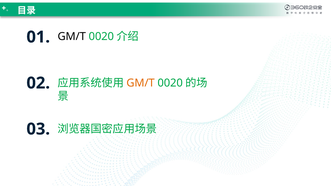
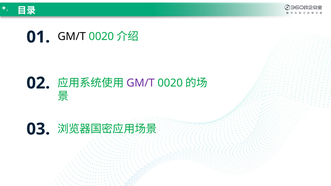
GM/T colour: orange -> purple (141, 83)
